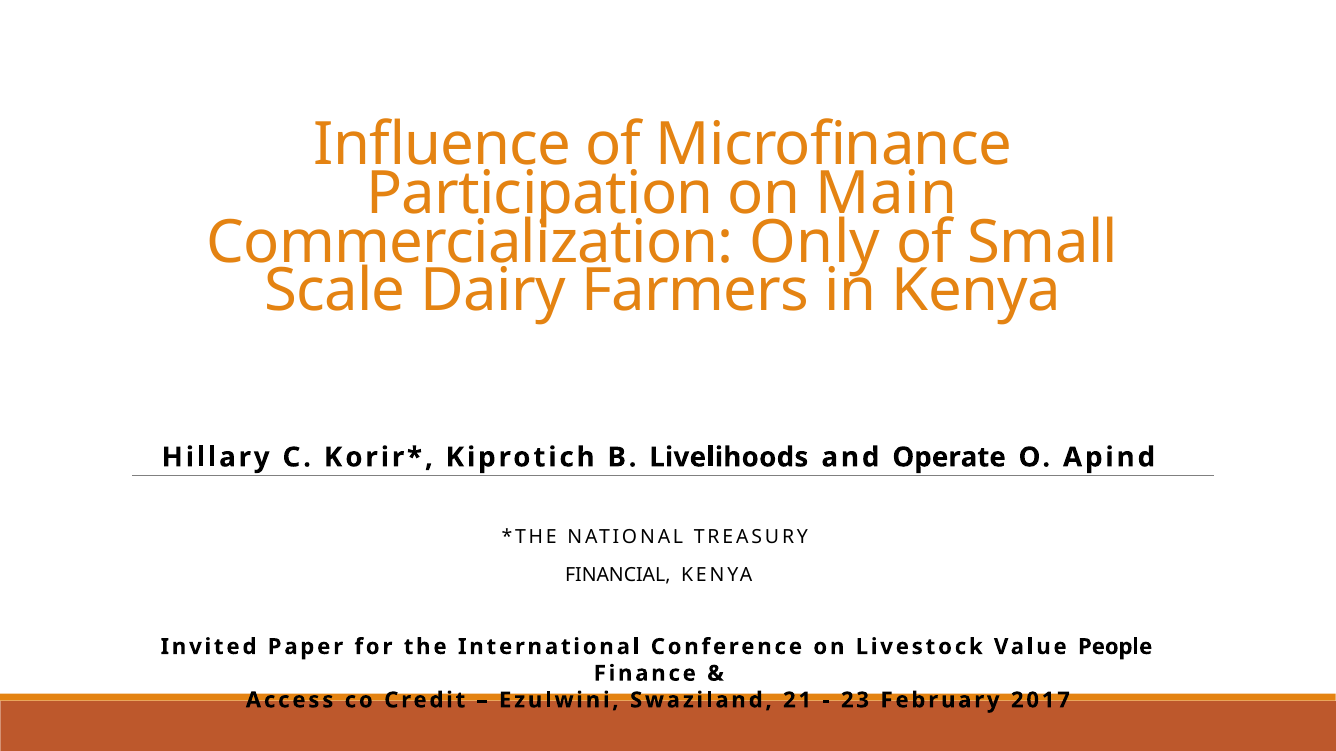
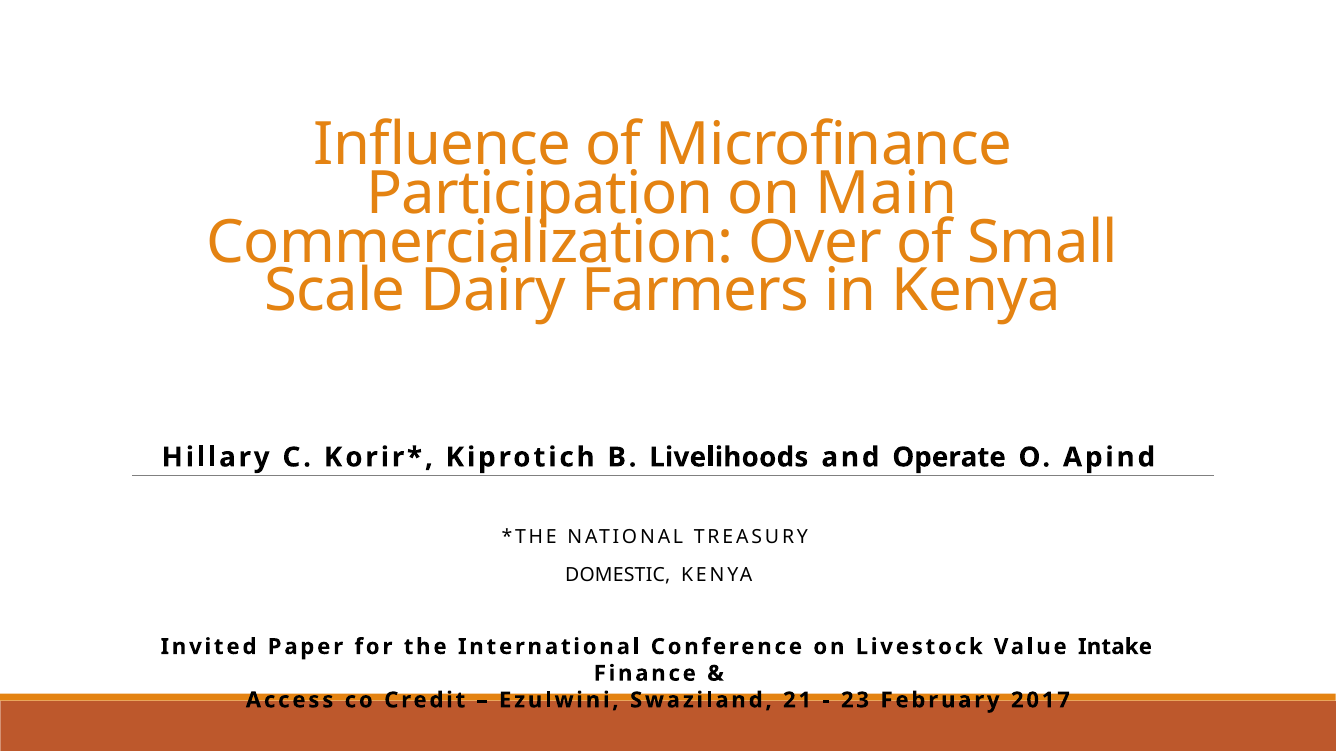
Only: Only -> Over (815, 243)
FINANCIAL: FINANCIAL -> DOMESTIC (618, 575)
People: People -> Intake (1115, 647)
